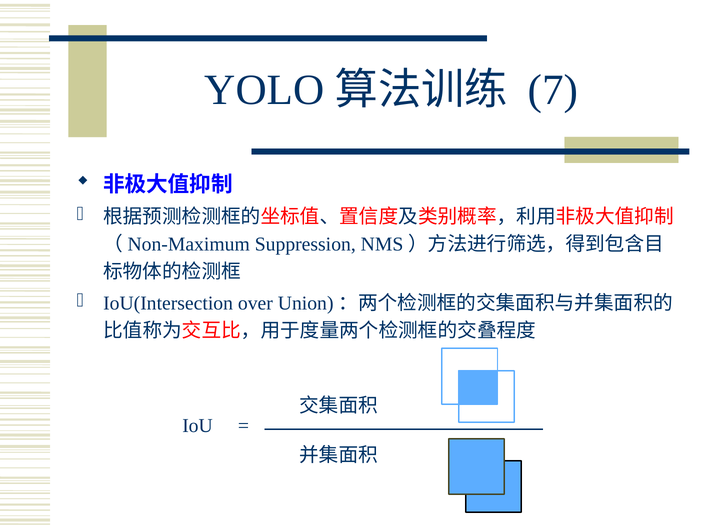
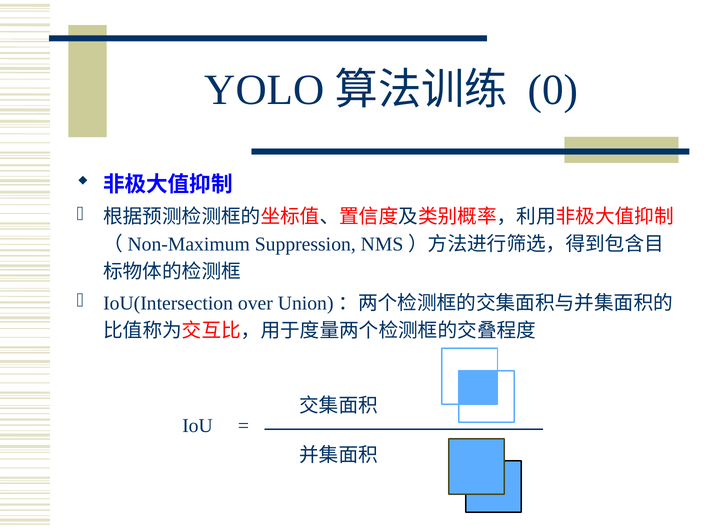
7: 7 -> 0 (553, 90)
